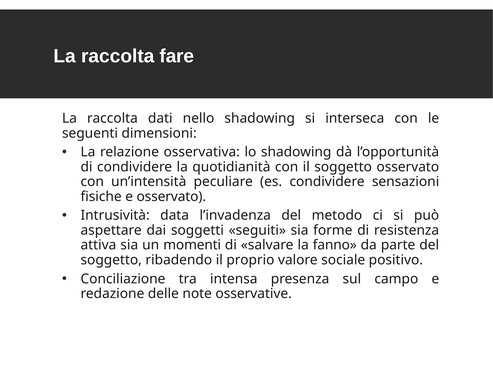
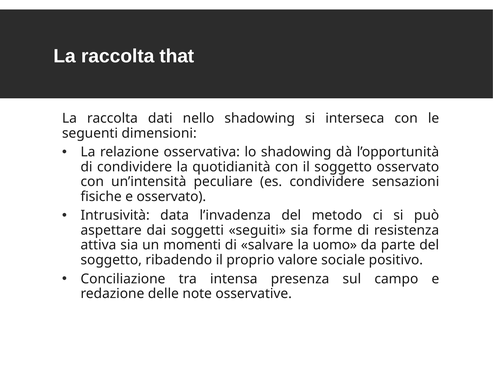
fare: fare -> that (177, 56)
fanno: fanno -> uomo (335, 245)
